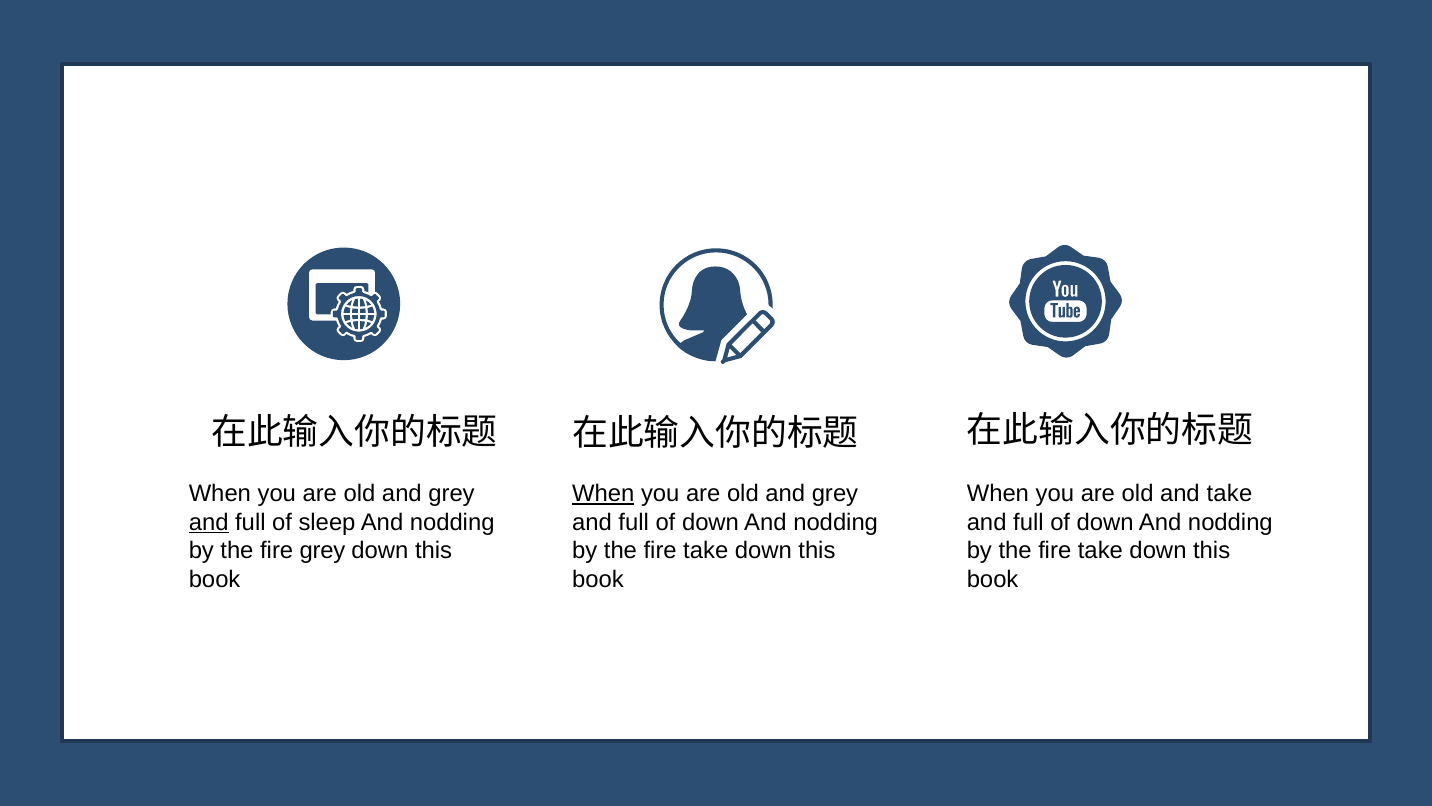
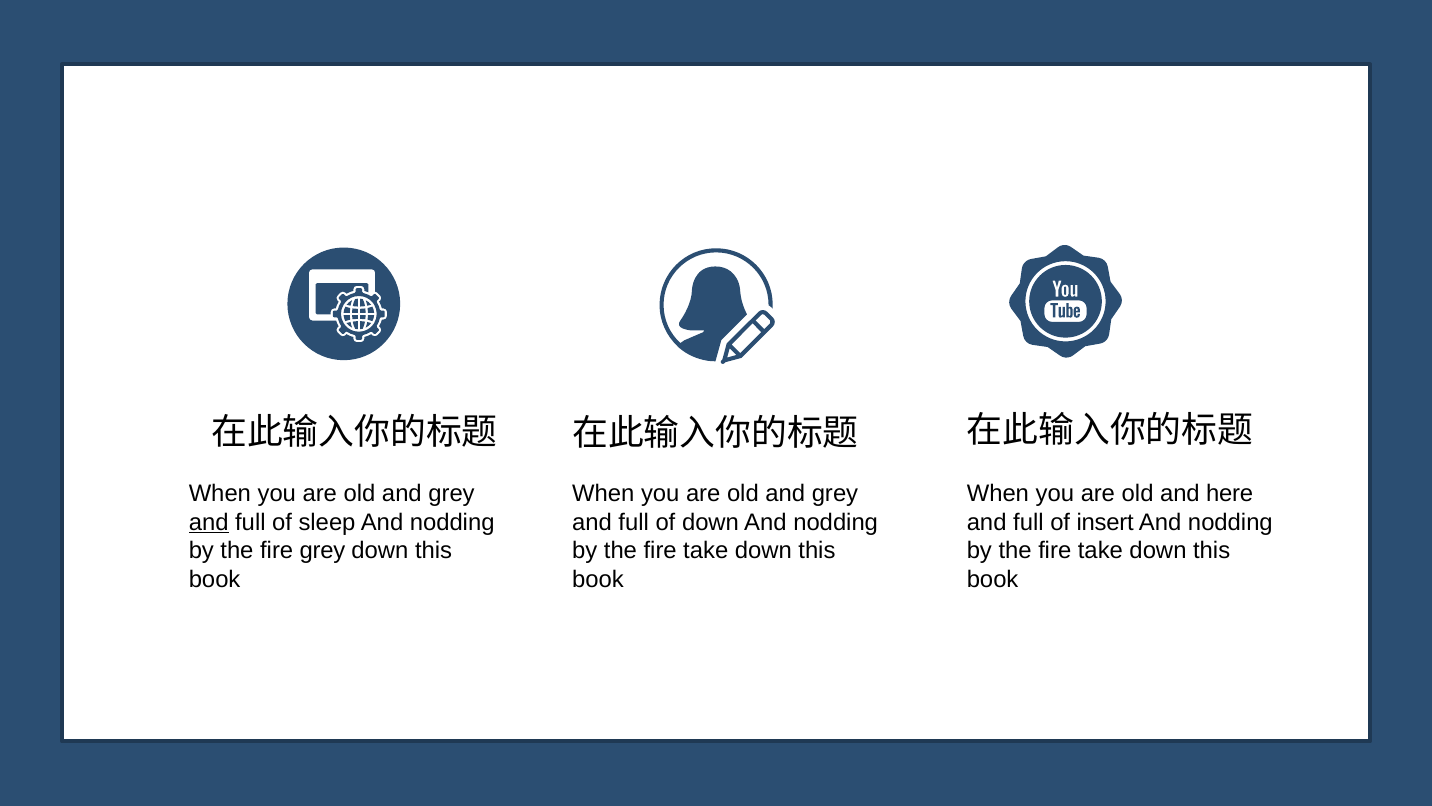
When underline: present -> none (603, 493)
and take: take -> here (1230, 493)
down: down -> insert (1105, 522)
